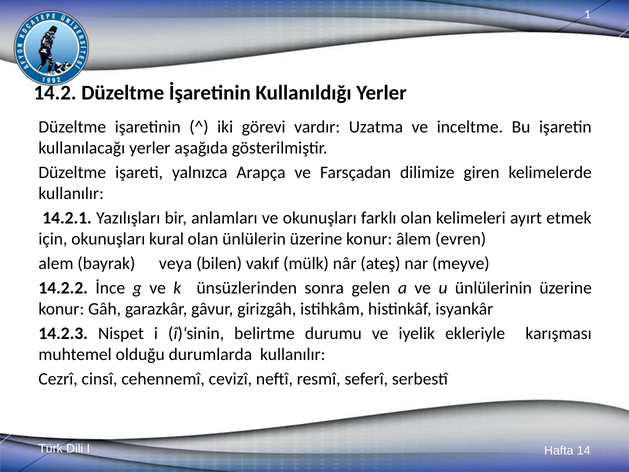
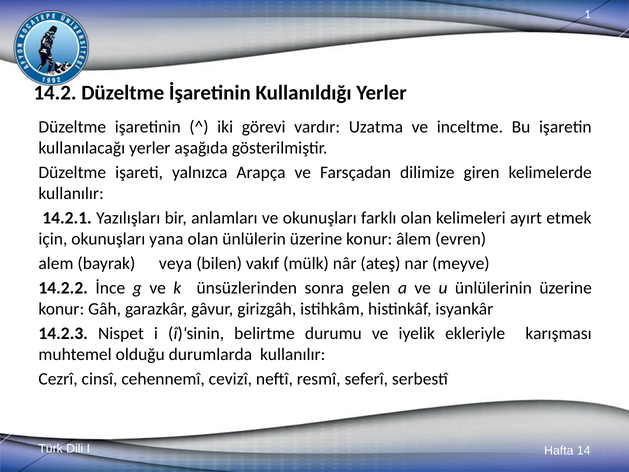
kural: kural -> yana (166, 239)
